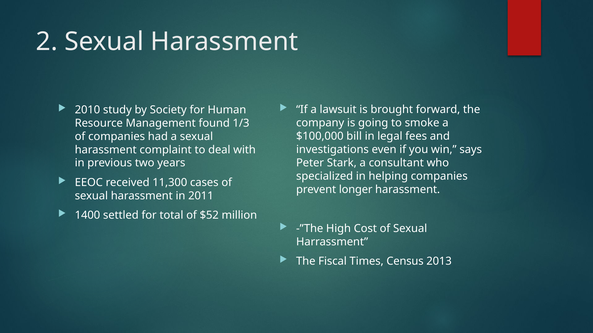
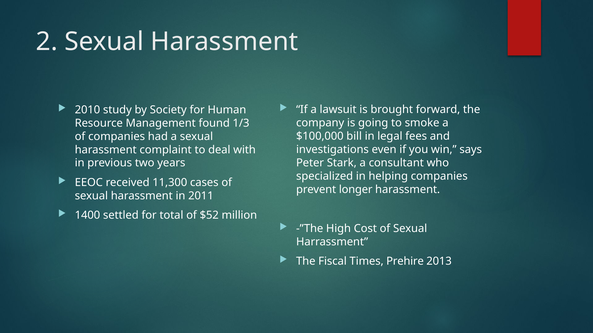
Census: Census -> Prehire (405, 262)
